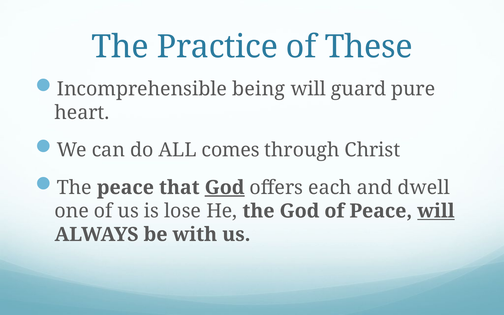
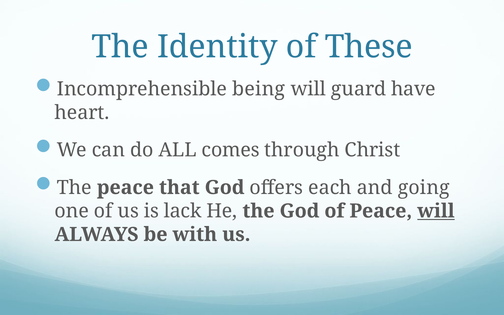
Practice: Practice -> Identity (217, 47)
pure: pure -> have (413, 89)
God underline: present -> none (225, 188)
dwell: dwell -> going (424, 188)
lose: lose -> lack (183, 211)
